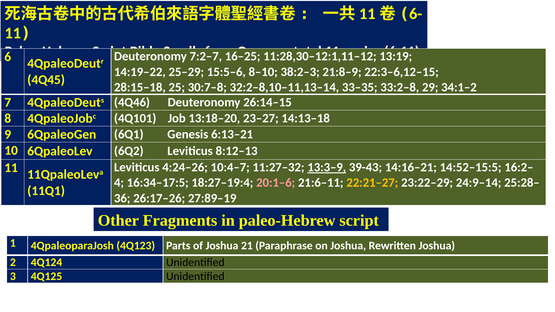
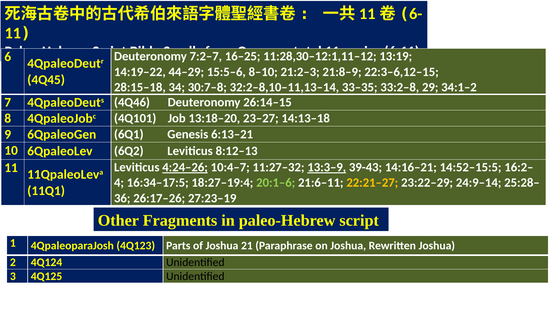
25–29: 25–29 -> 44–29 (186, 72)
38:2–3: 38:2–3 -> 21:2–3 (300, 72)
25: 25 -> 34 (177, 87)
4:24–26 underline: none -> present (185, 167)
20:1–6 colour: pink -> light green (276, 183)
27:89–19: 27:89–19 -> 27:23–19 (212, 198)
